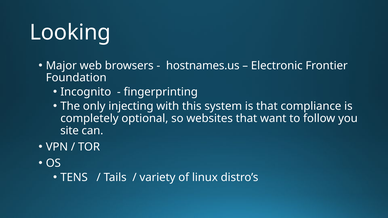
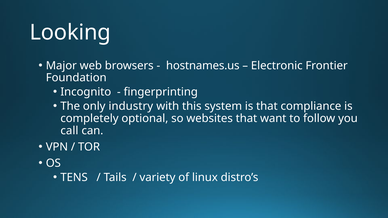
injecting: injecting -> industry (131, 106)
site: site -> call (69, 131)
